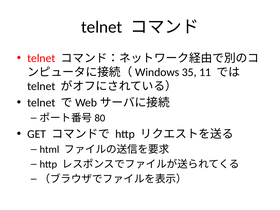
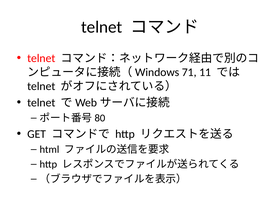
35: 35 -> 71 (189, 72)
